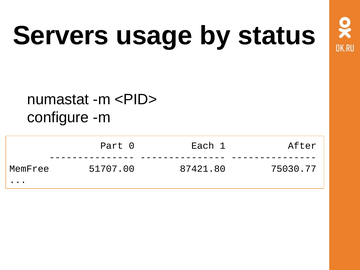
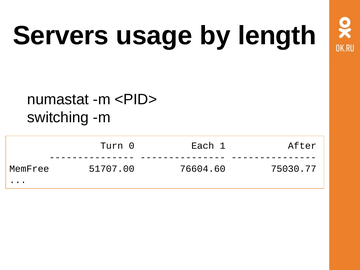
status: status -> length (277, 36)
configure: configure -> switching (58, 118)
Part: Part -> Turn (112, 146)
87421.80: 87421.80 -> 76604.60 (203, 169)
